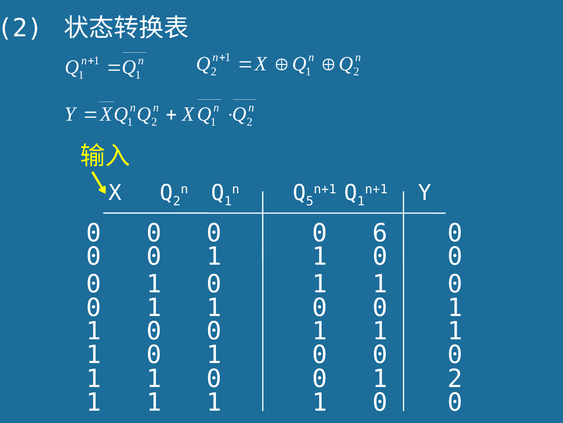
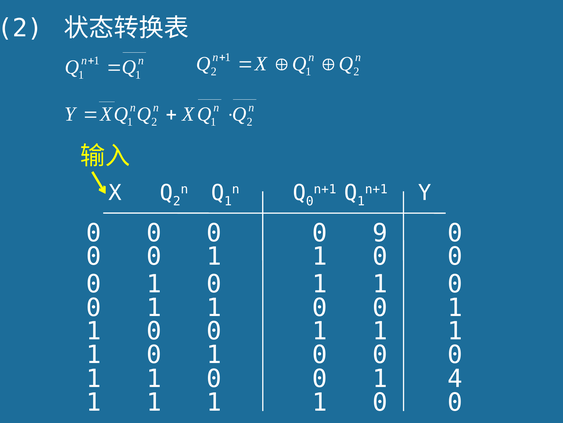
5: 5 -> 0 (310, 201)
6: 6 -> 9 (380, 233)
0 1 2: 2 -> 4 (455, 378)
